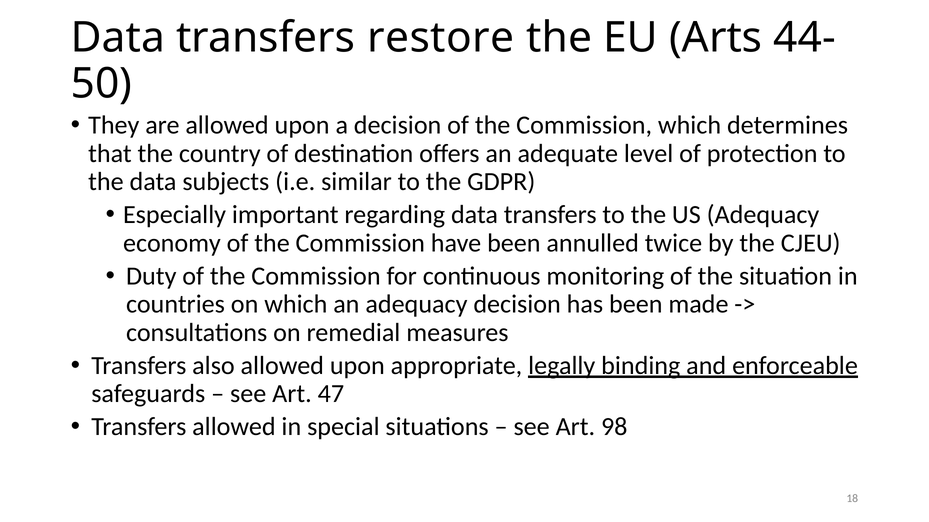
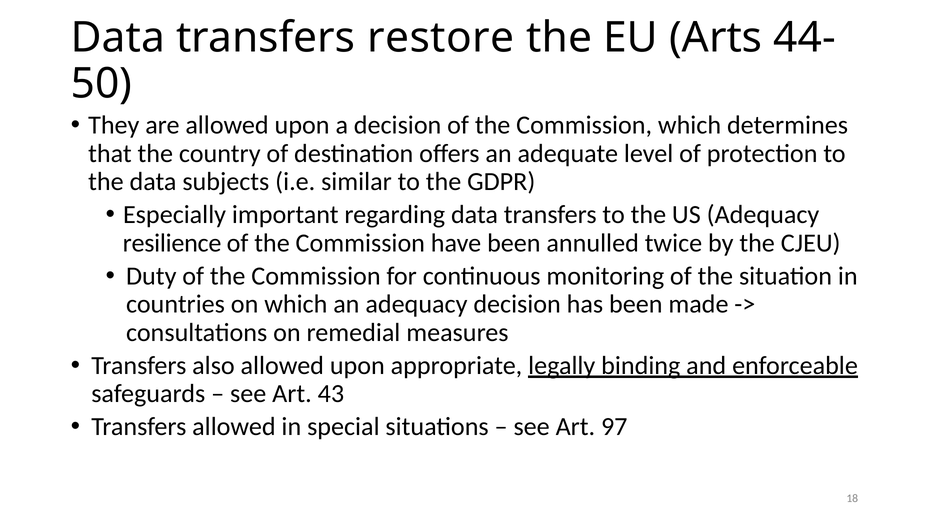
economy: economy -> resilience (172, 243)
47: 47 -> 43 (331, 394)
98: 98 -> 97 (614, 427)
